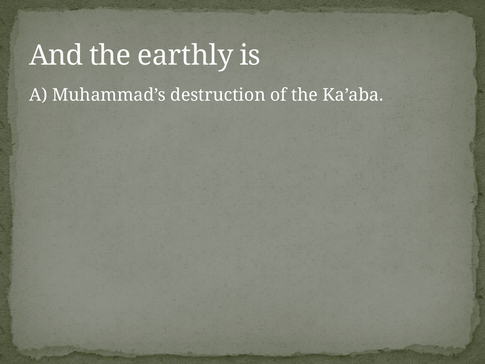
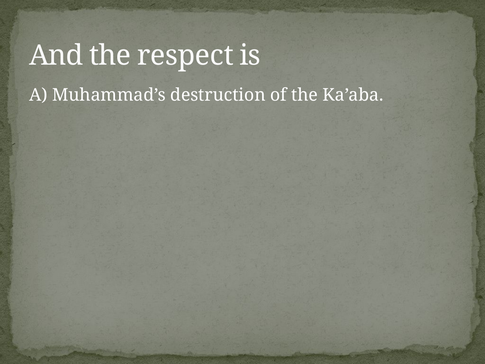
earthly: earthly -> respect (185, 55)
